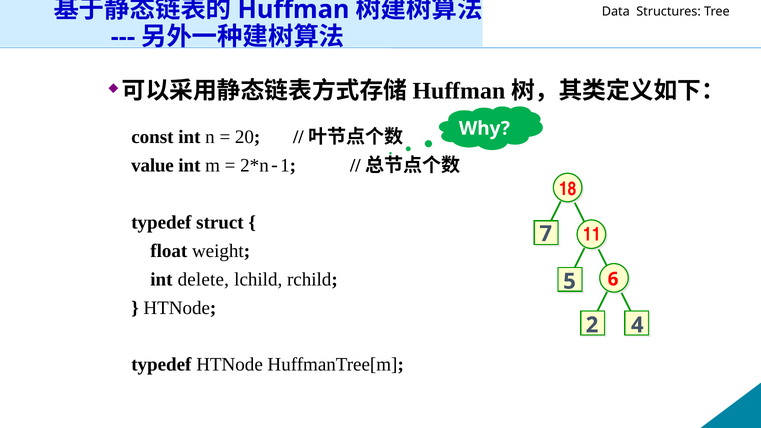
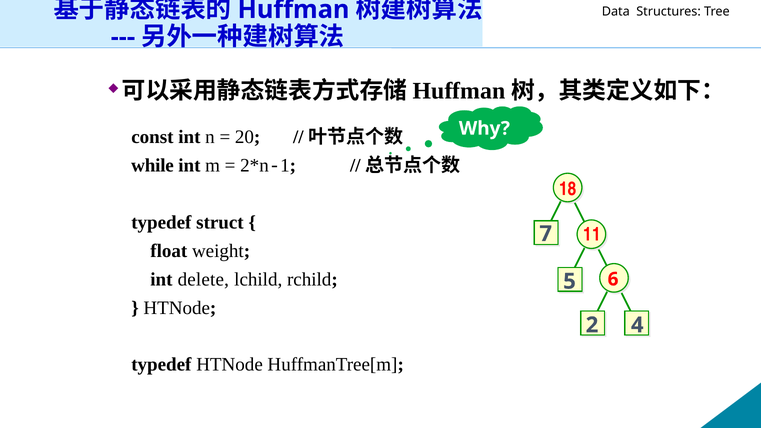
value: value -> while (153, 165)
